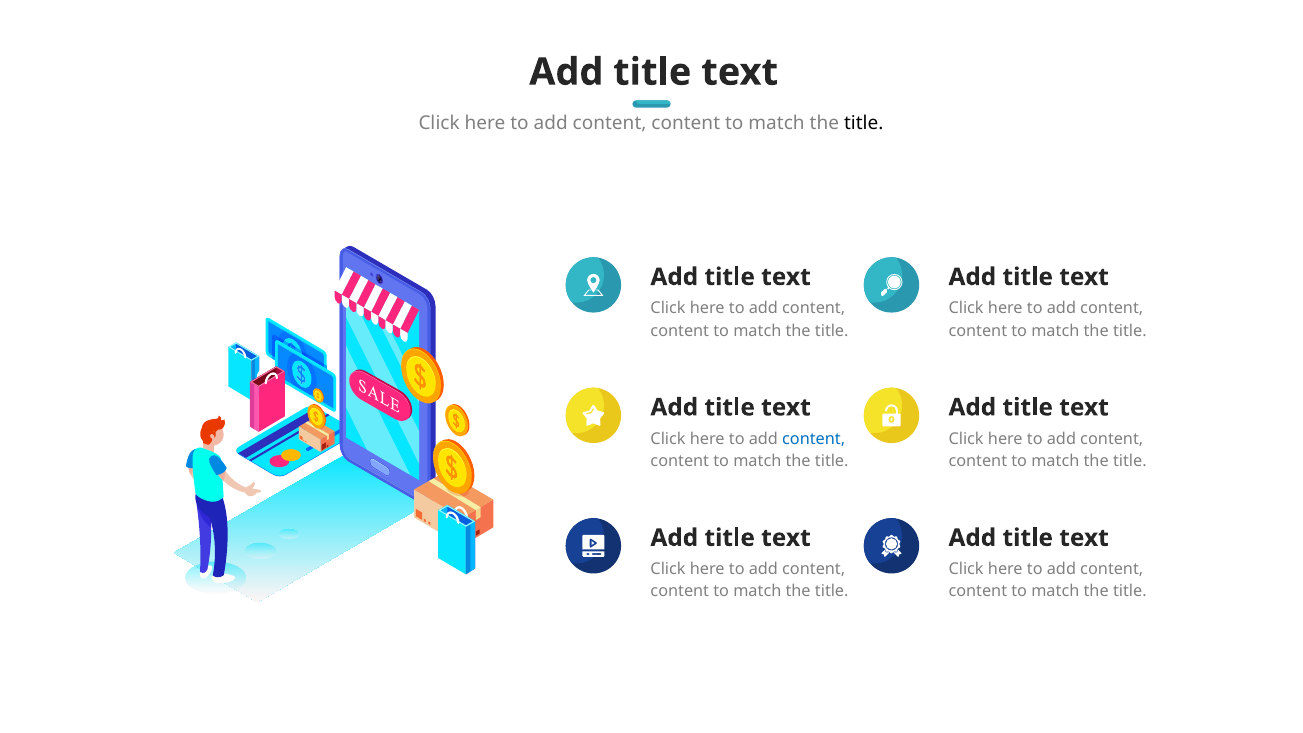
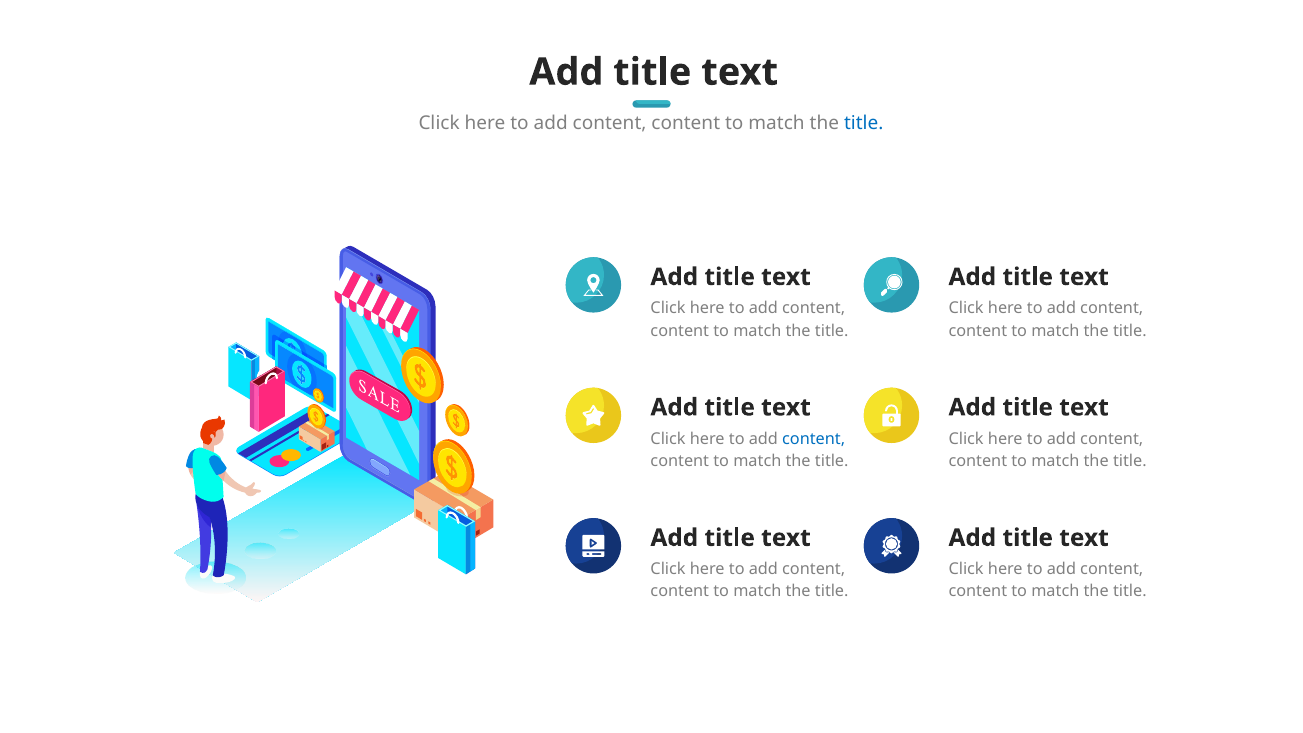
title colour: black -> blue (864, 124)
